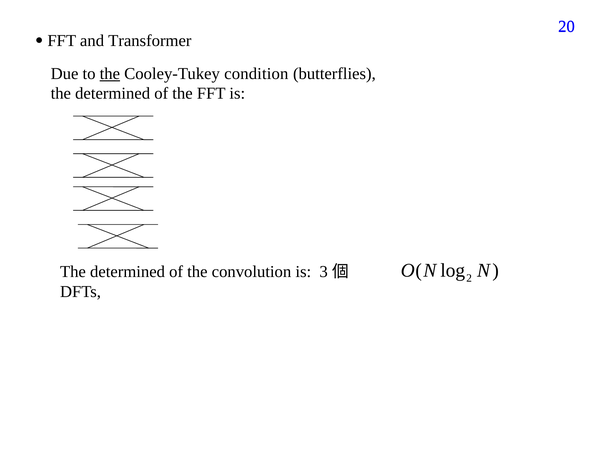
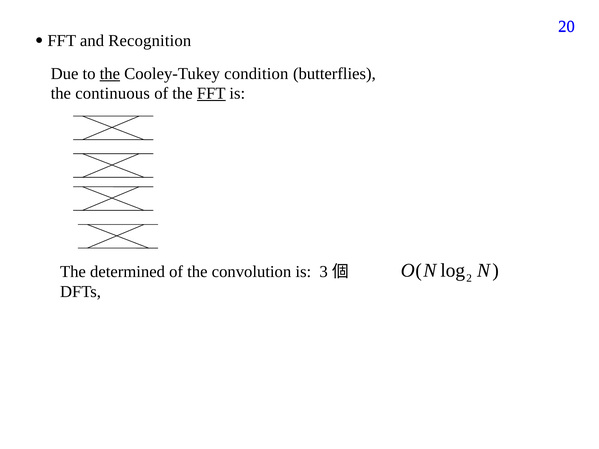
Transformer: Transformer -> Recognition (150, 41)
determined: determined -> continuous (113, 94)
FFT underline: none -> present (211, 94)
